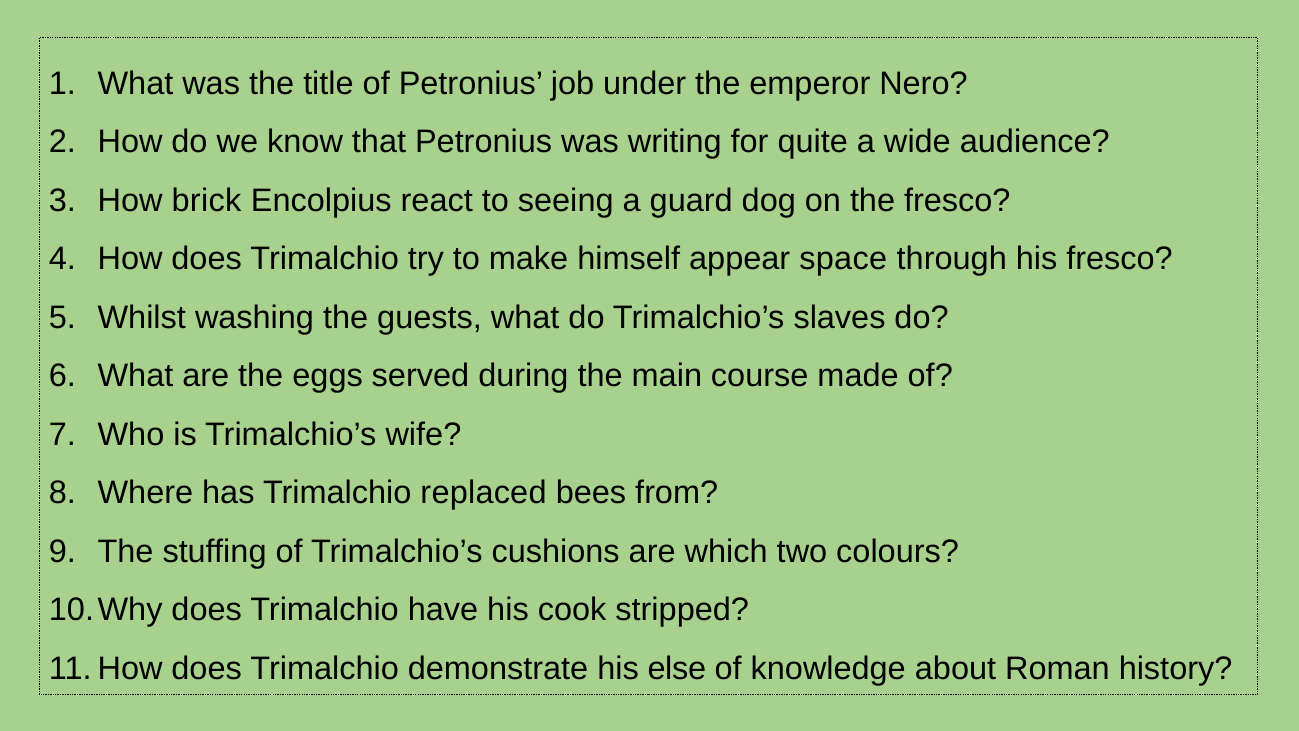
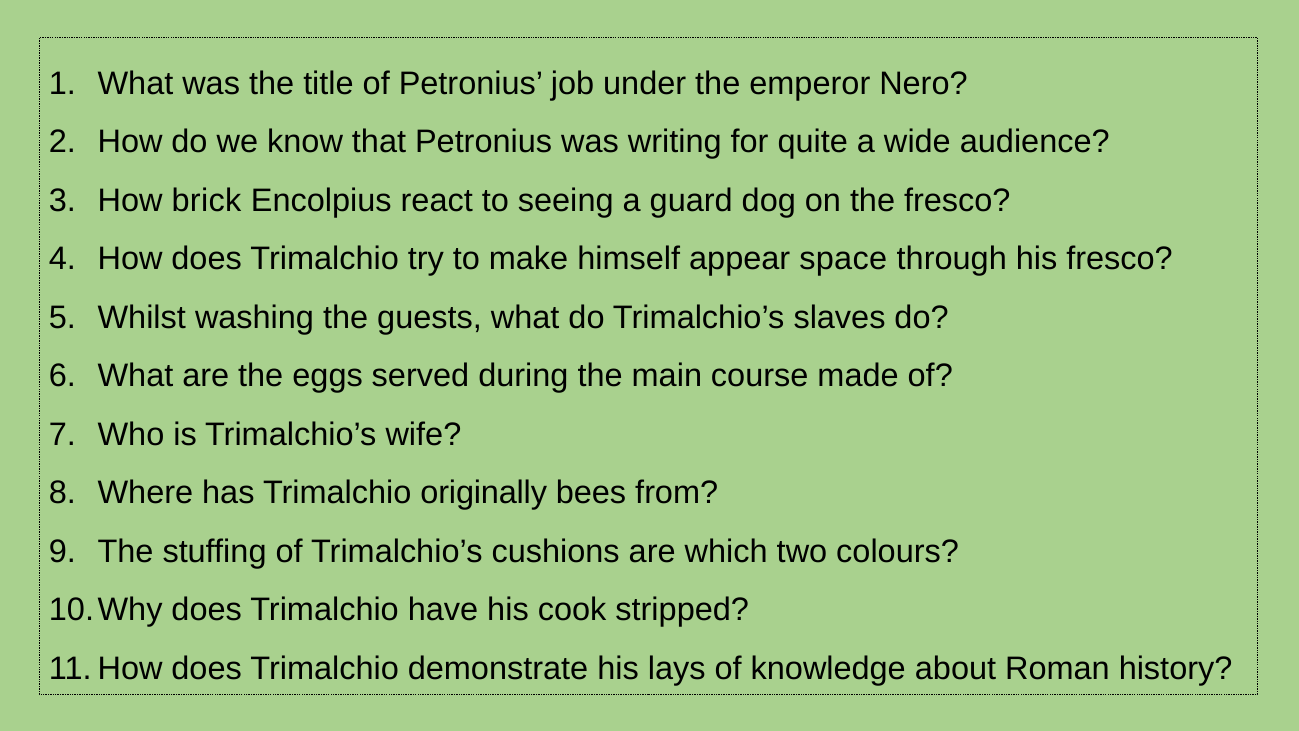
replaced: replaced -> originally (484, 493)
else: else -> lays (677, 668)
